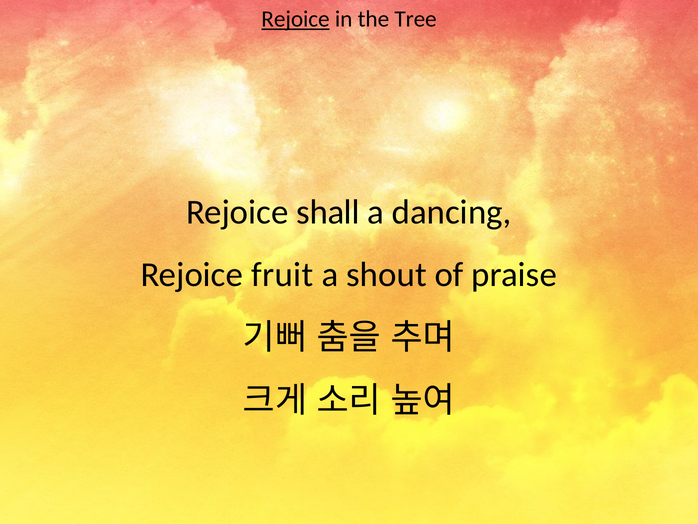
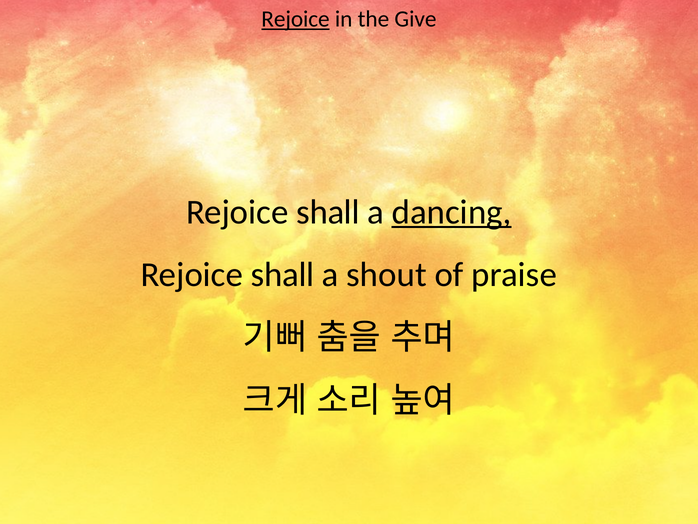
Tree: Tree -> Give (416, 19)
dancing underline: none -> present (452, 212)
fruit: fruit -> shall (283, 275)
